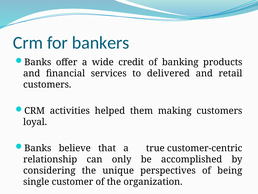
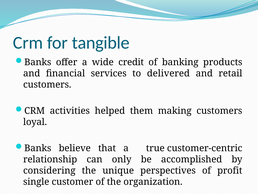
bankers: bankers -> tangible (101, 43)
being: being -> profit (230, 170)
